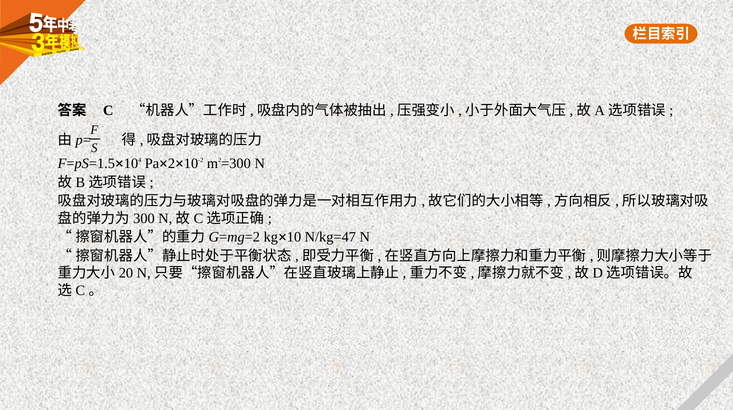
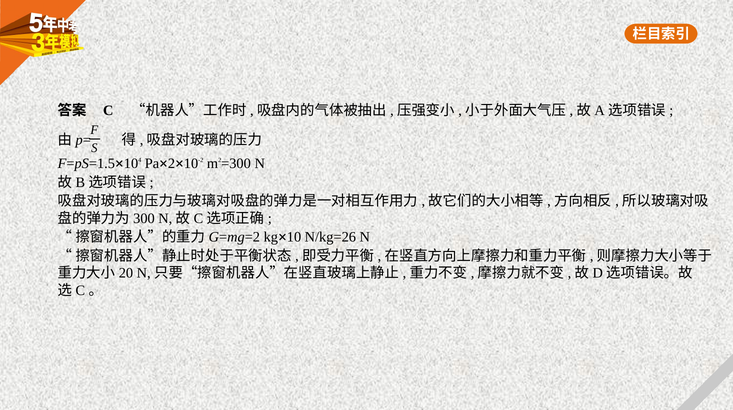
N/kg=47: N/kg=47 -> N/kg=26 (330, 237)
